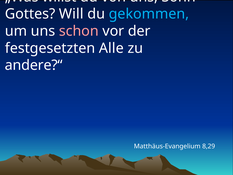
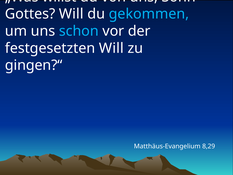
schon colour: pink -> light blue (79, 31)
festgesetzten Alle: Alle -> Will (111, 48)
andere?“: andere?“ -> gingen?“ (34, 65)
